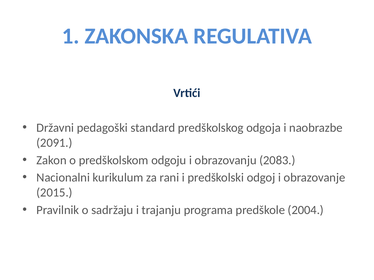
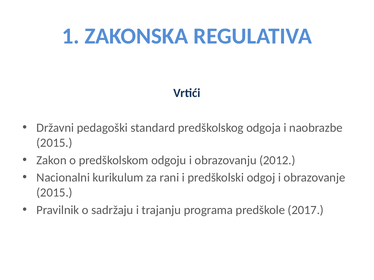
2091: 2091 -> 2015 (54, 143)
2083: 2083 -> 2012 (277, 160)
2004: 2004 -> 2017 (306, 210)
